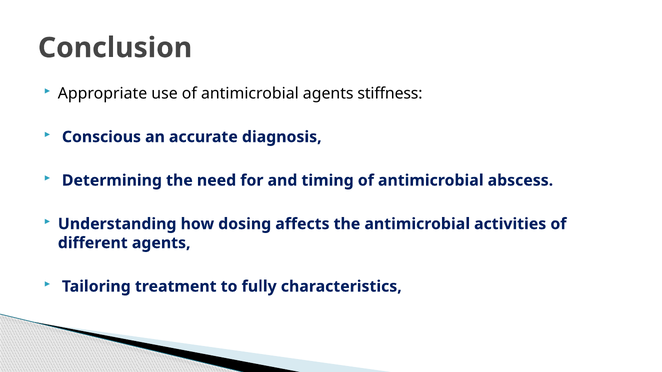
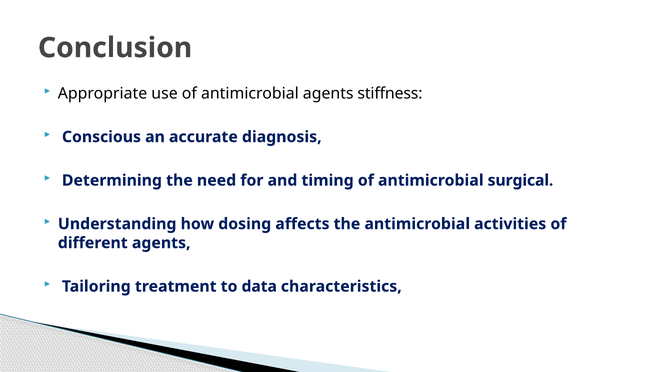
abscess: abscess -> surgical (520, 181)
fully: fully -> data (259, 287)
